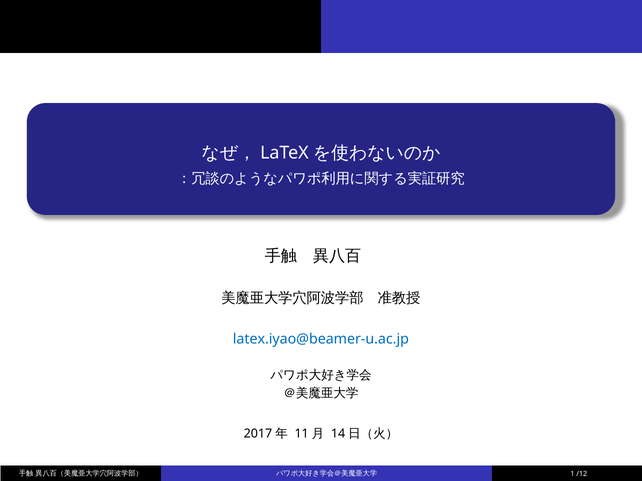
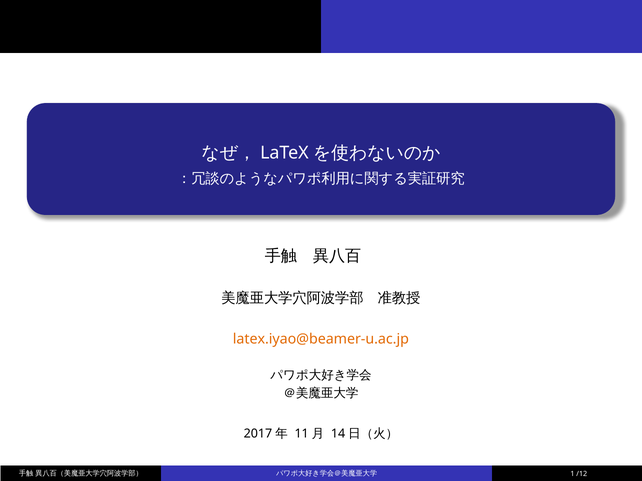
latex.iyao@beamer-u.ac.jp colour: blue -> orange (321, 339)
